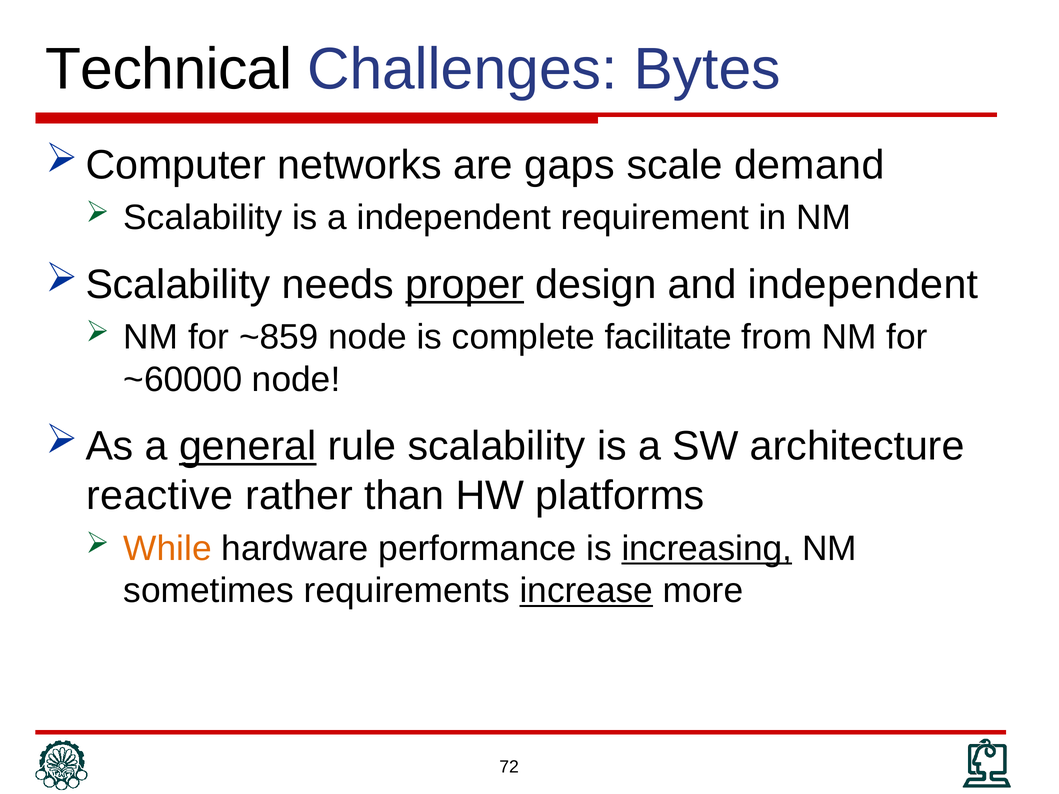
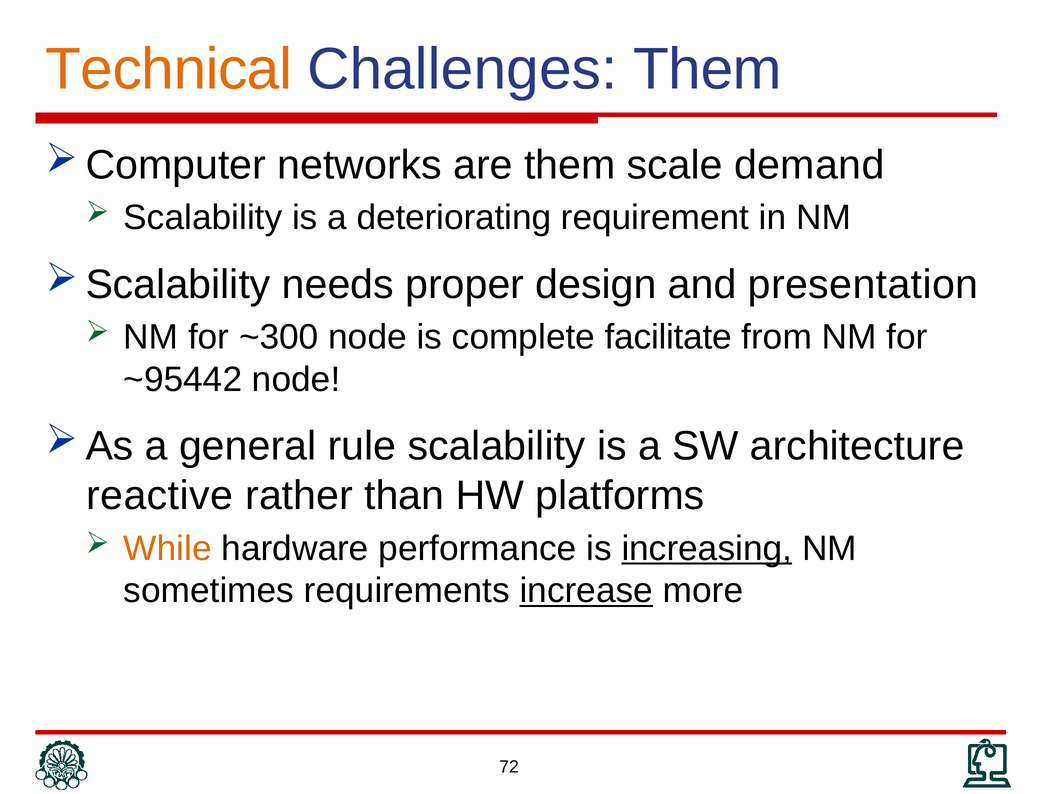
Technical colour: black -> orange (169, 69)
Challenges Bytes: Bytes -> Them (707, 69)
are gaps: gaps -> them (570, 165)
a independent: independent -> deteriorating (454, 218)
proper underline: present -> none (465, 285)
and independent: independent -> presentation (863, 285)
~859: ~859 -> ~300 (279, 337)
~60000: ~60000 -> ~95442 (183, 380)
general underline: present -> none (248, 447)
